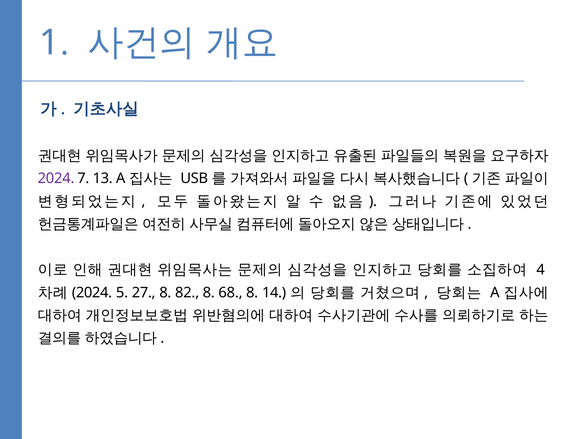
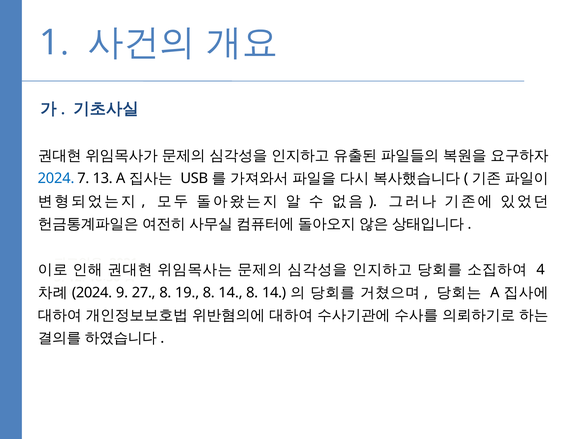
2024 colour: purple -> blue (56, 179)
5: 5 -> 9 (122, 293)
82: 82 -> 19 (187, 293)
68: 68 -> 14 (231, 293)
